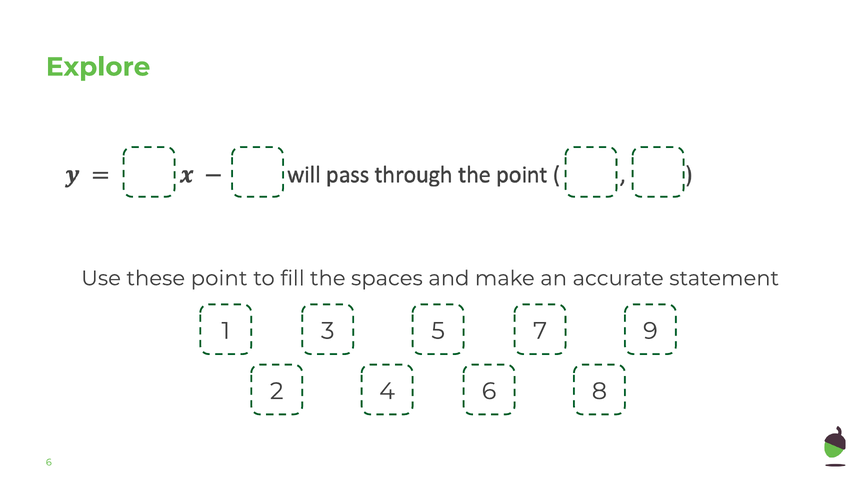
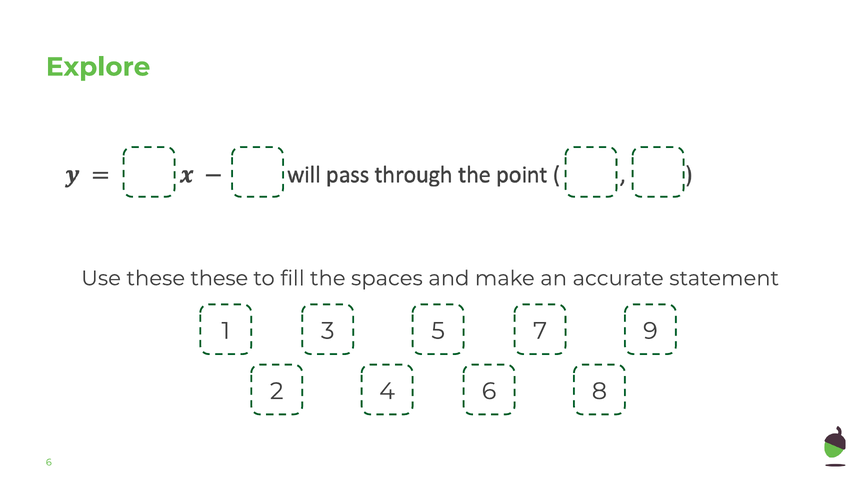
these point: point -> these (219, 278)
